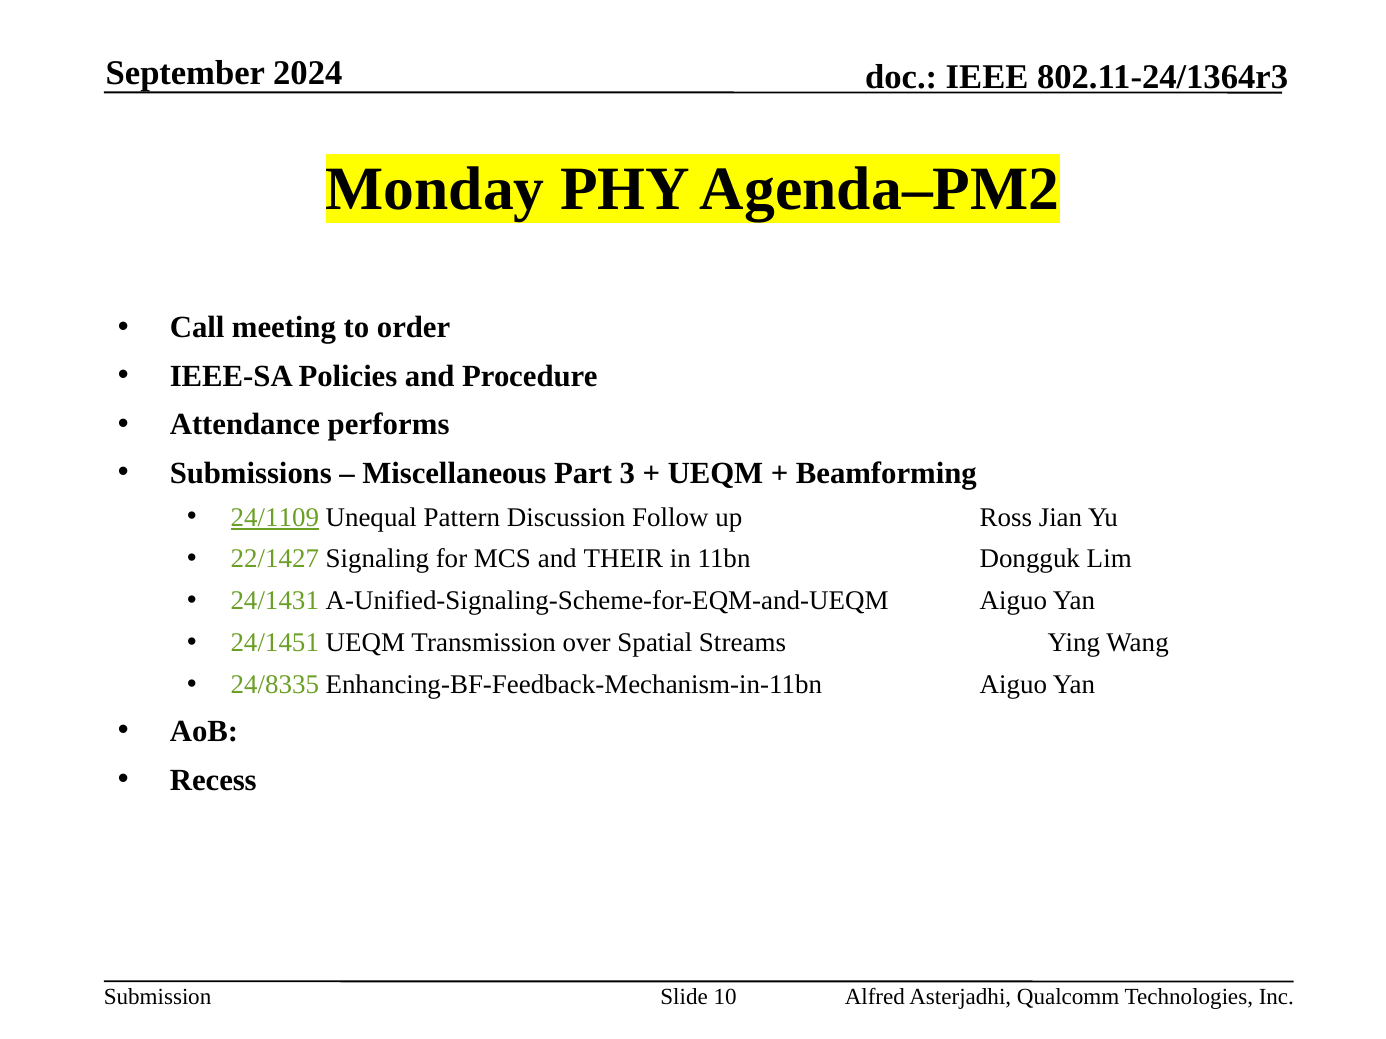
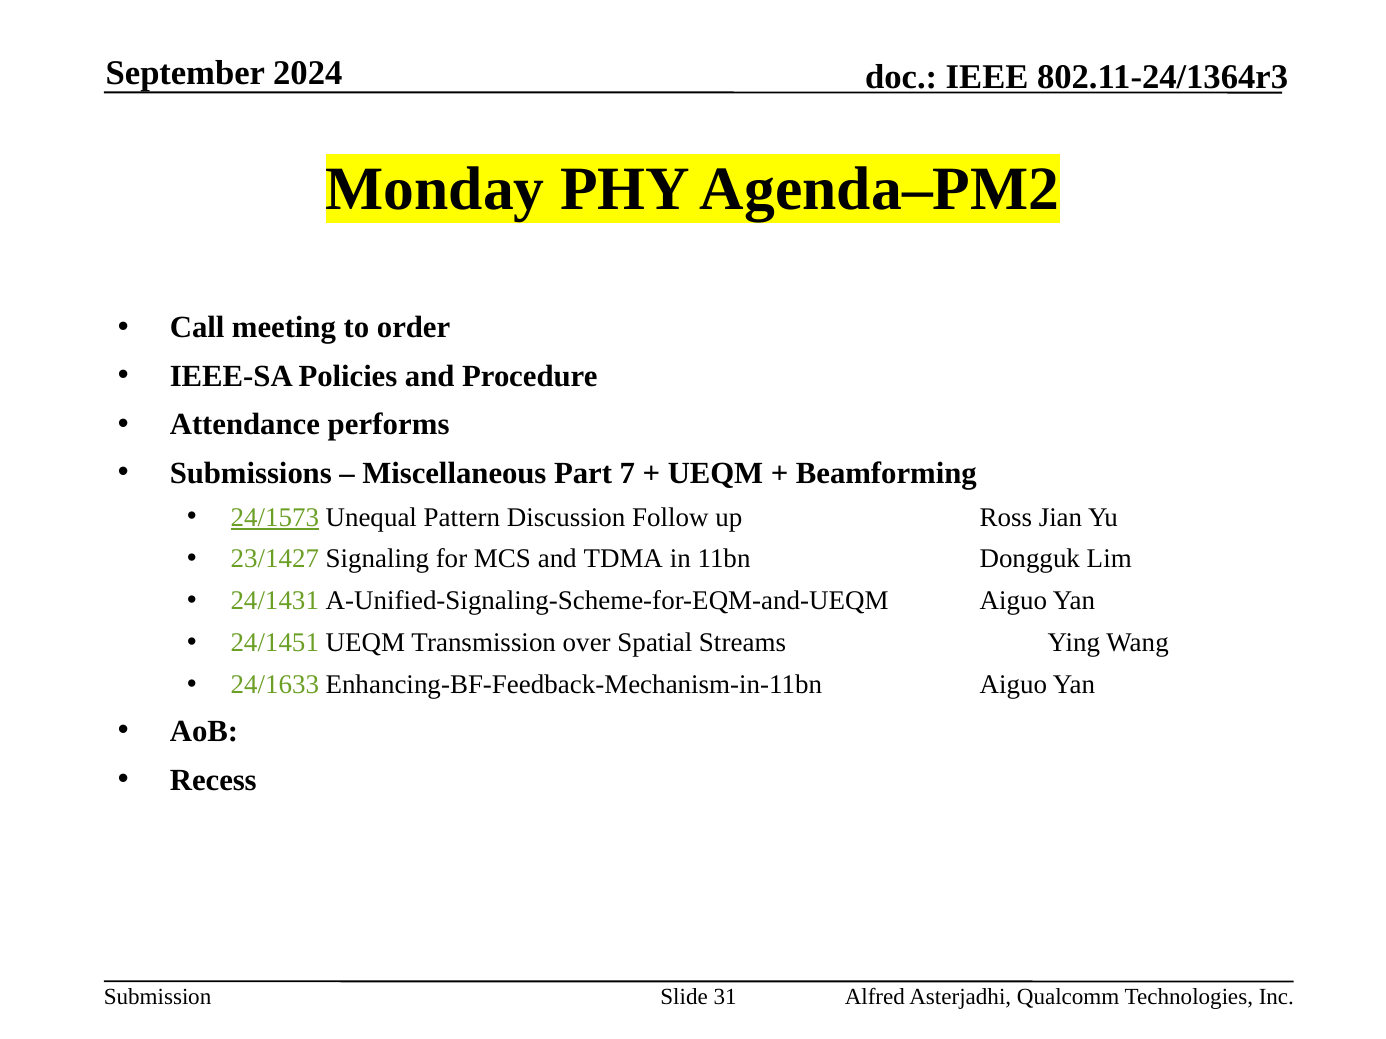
3: 3 -> 7 (627, 473)
24/1109: 24/1109 -> 24/1573 (275, 517)
22/1427: 22/1427 -> 23/1427 (275, 559)
THEIR: THEIR -> TDMA (623, 559)
24/8335: 24/8335 -> 24/1633 (275, 685)
10: 10 -> 31 (725, 997)
